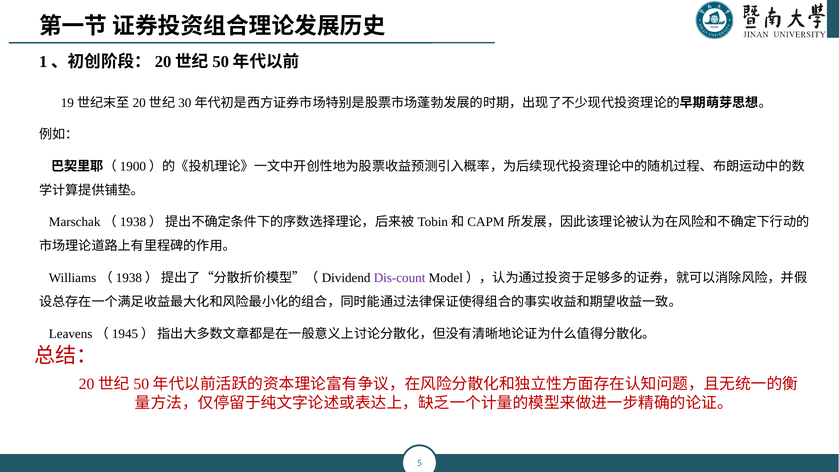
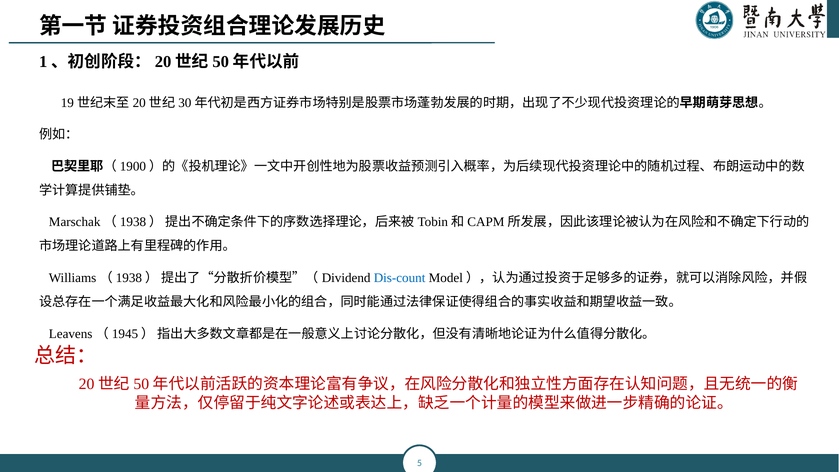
Dis-count colour: purple -> blue (400, 278)
